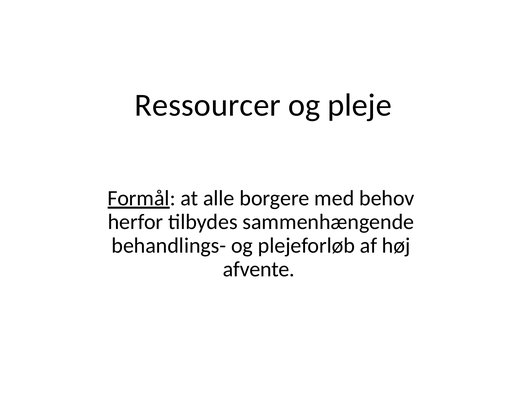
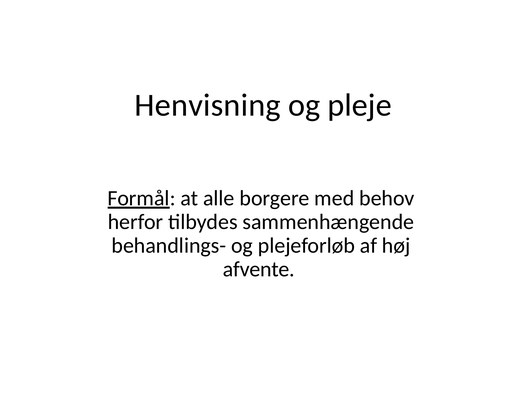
Ressourcer: Ressourcer -> Henvisning (208, 105)
